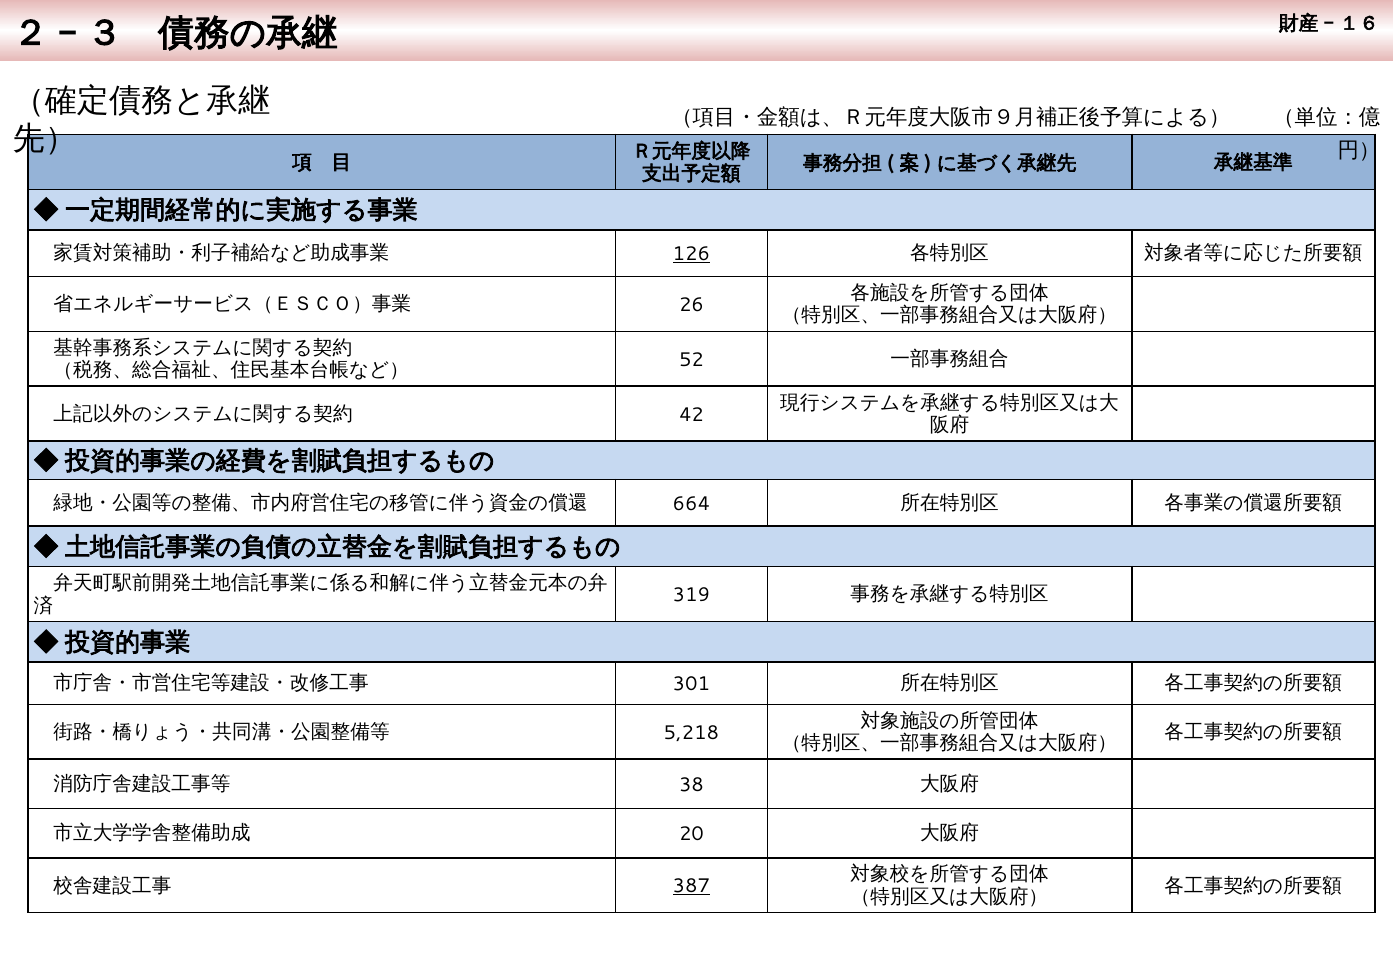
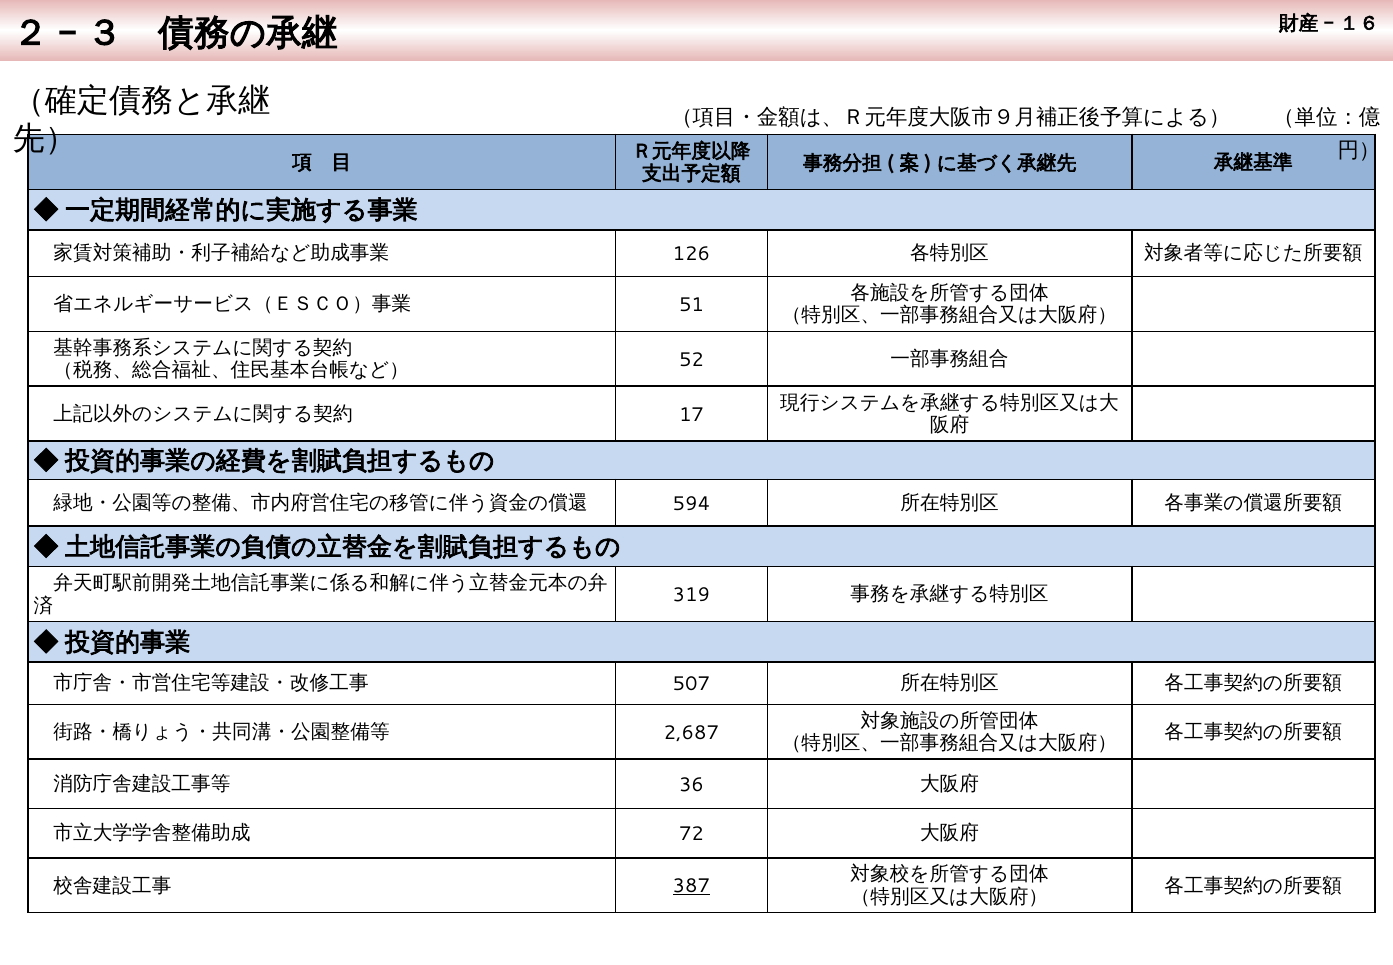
126 underline: present -> none (691, 254)
26: 26 -> 51 (691, 305)
42: 42 -> 17 (691, 414)
664: 664 -> 594 (691, 504)
301: 301 -> 507 (691, 684)
5,218: 5,218 -> 2,687 (691, 732)
38: 38 -> 36 (691, 784)
20: 20 -> 72 (691, 834)
